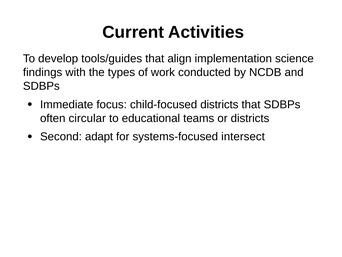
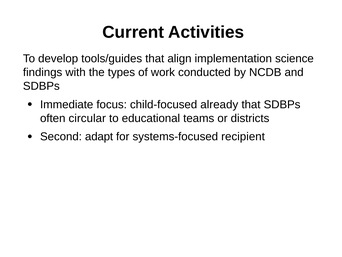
child-focused districts: districts -> already (219, 104)
intersect: intersect -> recipient (243, 136)
